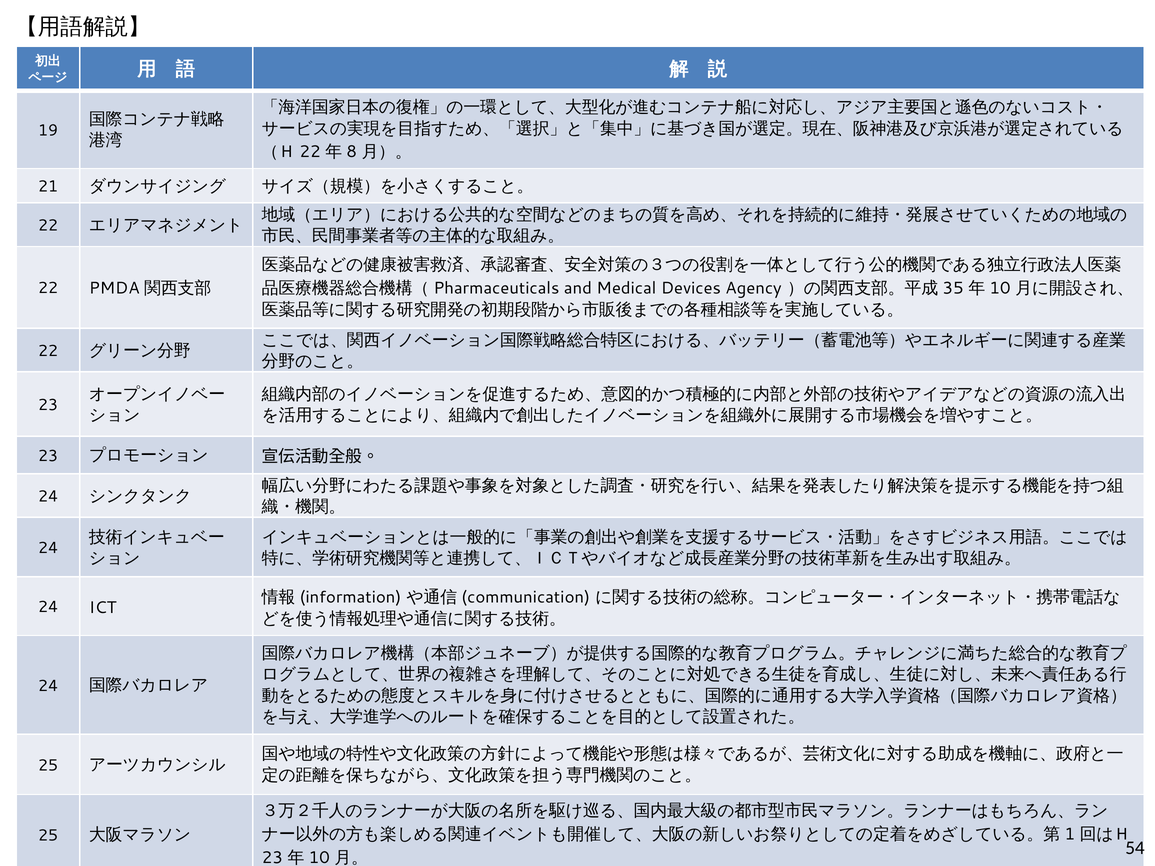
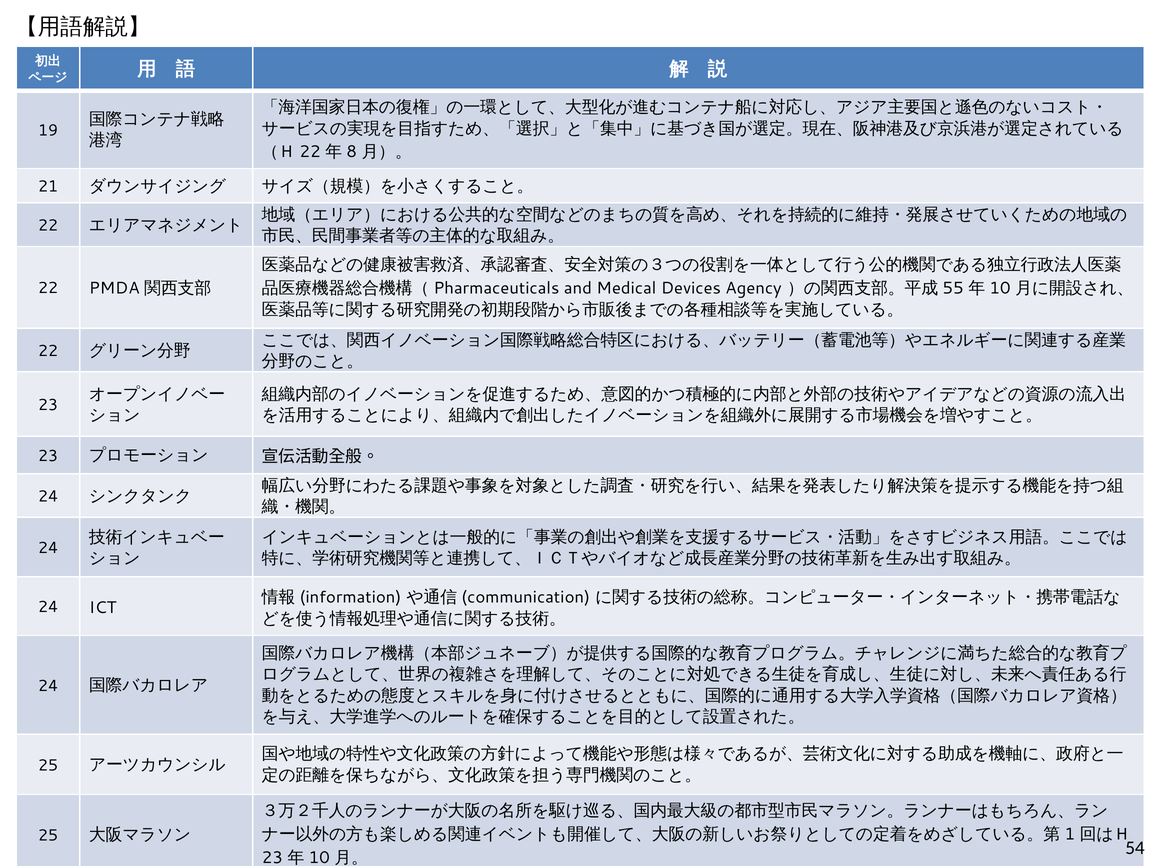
35: 35 -> 55 (953, 288)
